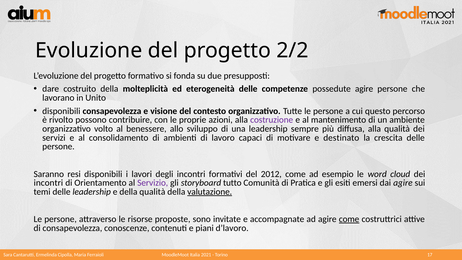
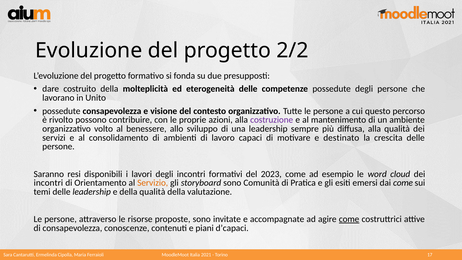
possedute agire: agire -> degli (364, 89)
disponibili: disponibili -> possedute (61, 111)
2012: 2012 -> 2023 (271, 174)
Servizio colour: purple -> orange (153, 183)
storyboard tutto: tutto -> sono (232, 183)
dai agire: agire -> come (403, 183)
valutazione underline: present -> none (210, 192)
d’lavoro: d’lavoro -> d’capaci (232, 228)
